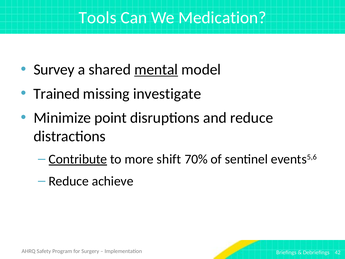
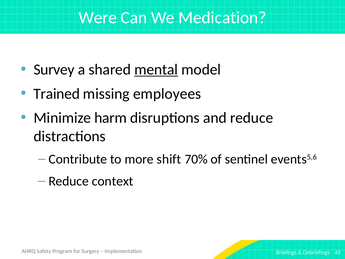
Tools: Tools -> Were (98, 18)
investigate: investigate -> employees (167, 94)
point: point -> harm (111, 118)
Contribute underline: present -> none (78, 159)
achieve: achieve -> context (113, 181)
